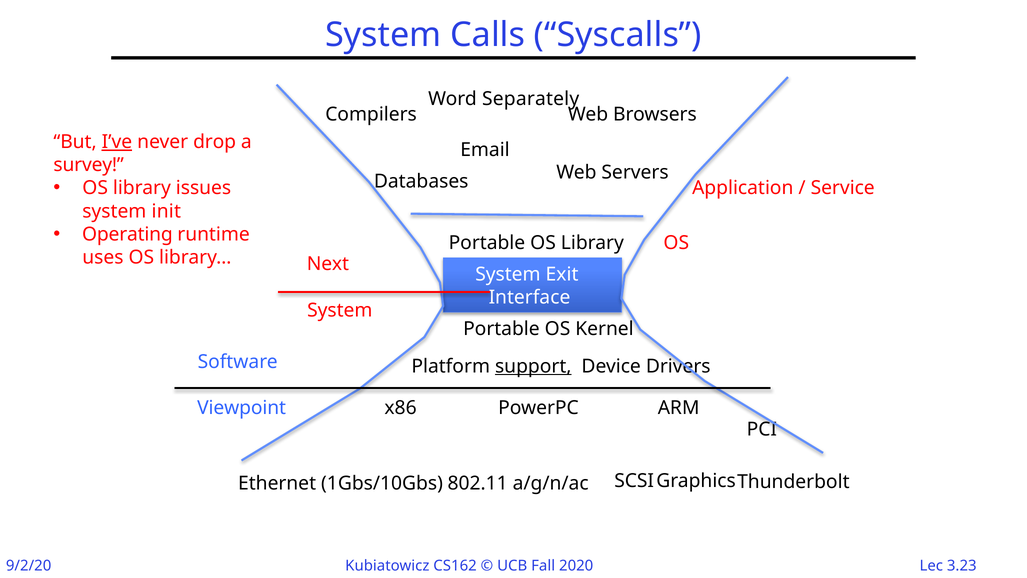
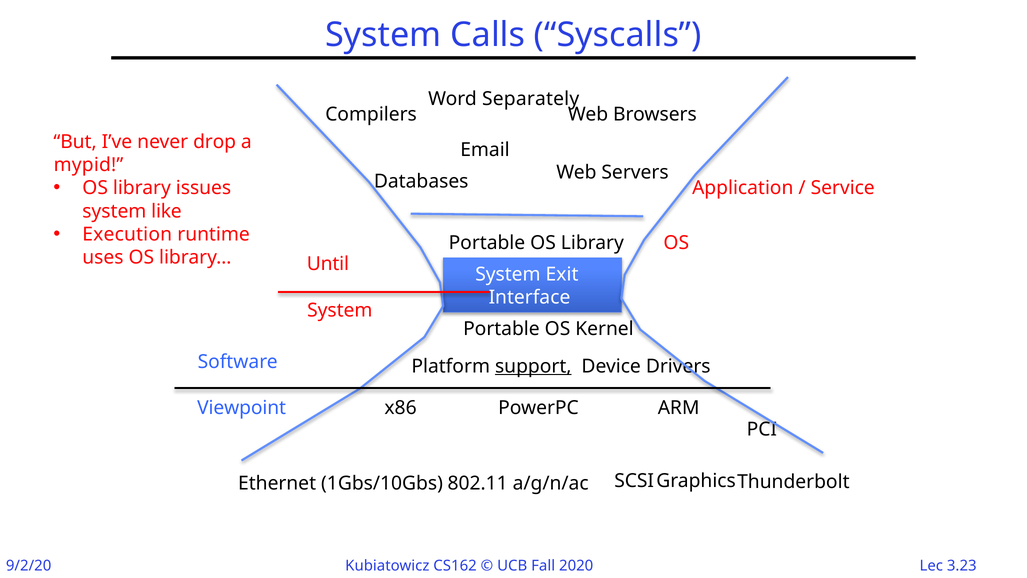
I’ve underline: present -> none (117, 142)
survey: survey -> mypid (88, 165)
init: init -> like (166, 211)
Operating: Operating -> Execution (127, 234)
Next: Next -> Until (328, 264)
